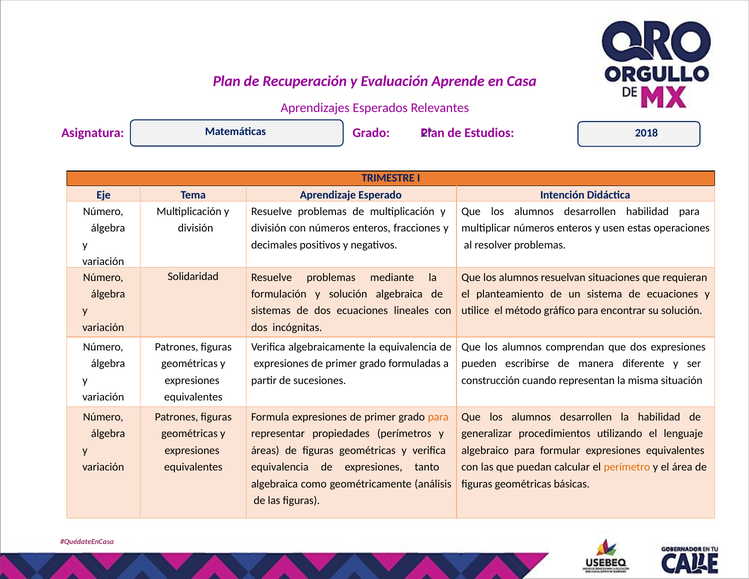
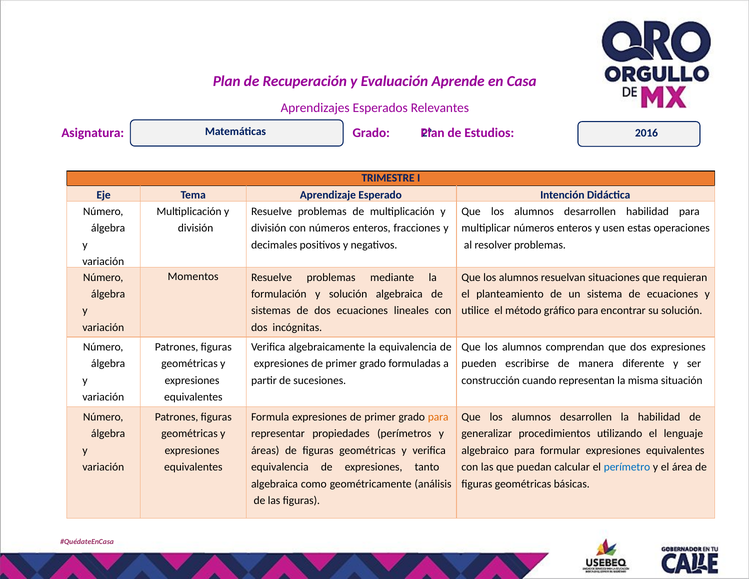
2018: 2018 -> 2016 (647, 133)
Solidaridad: Solidaridad -> Momentos (193, 277)
perímetro colour: orange -> blue (627, 467)
